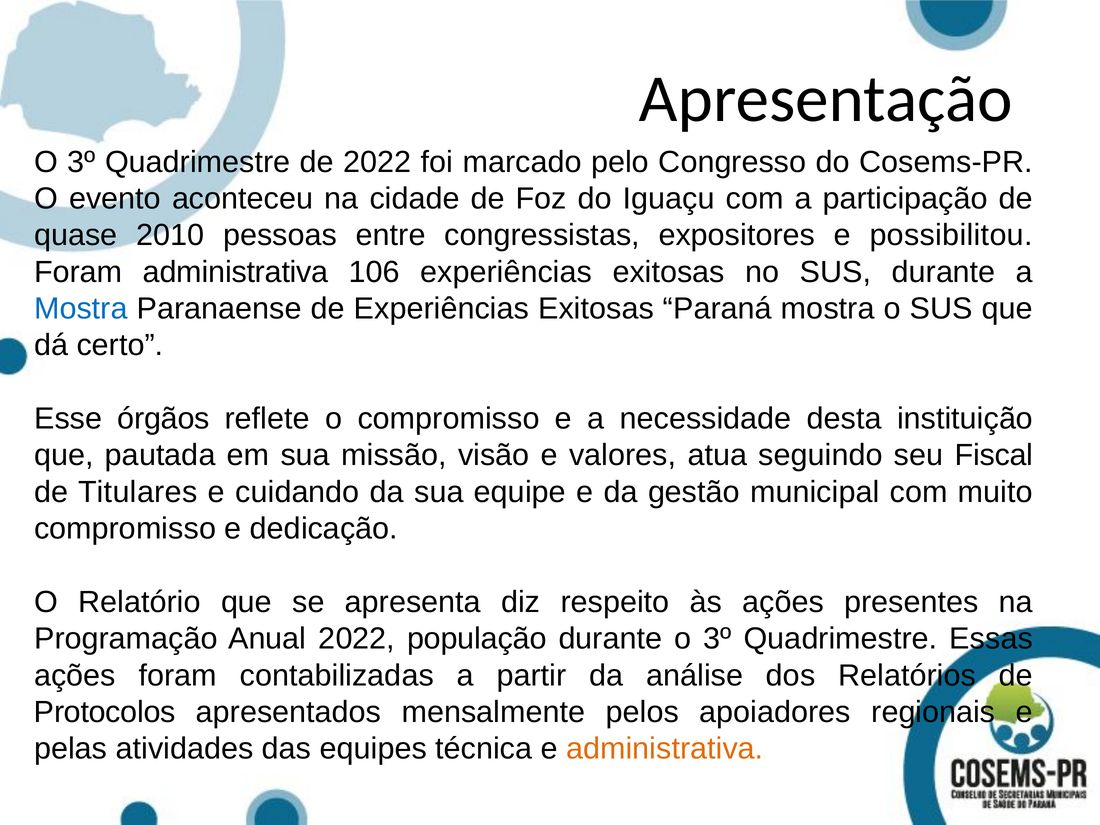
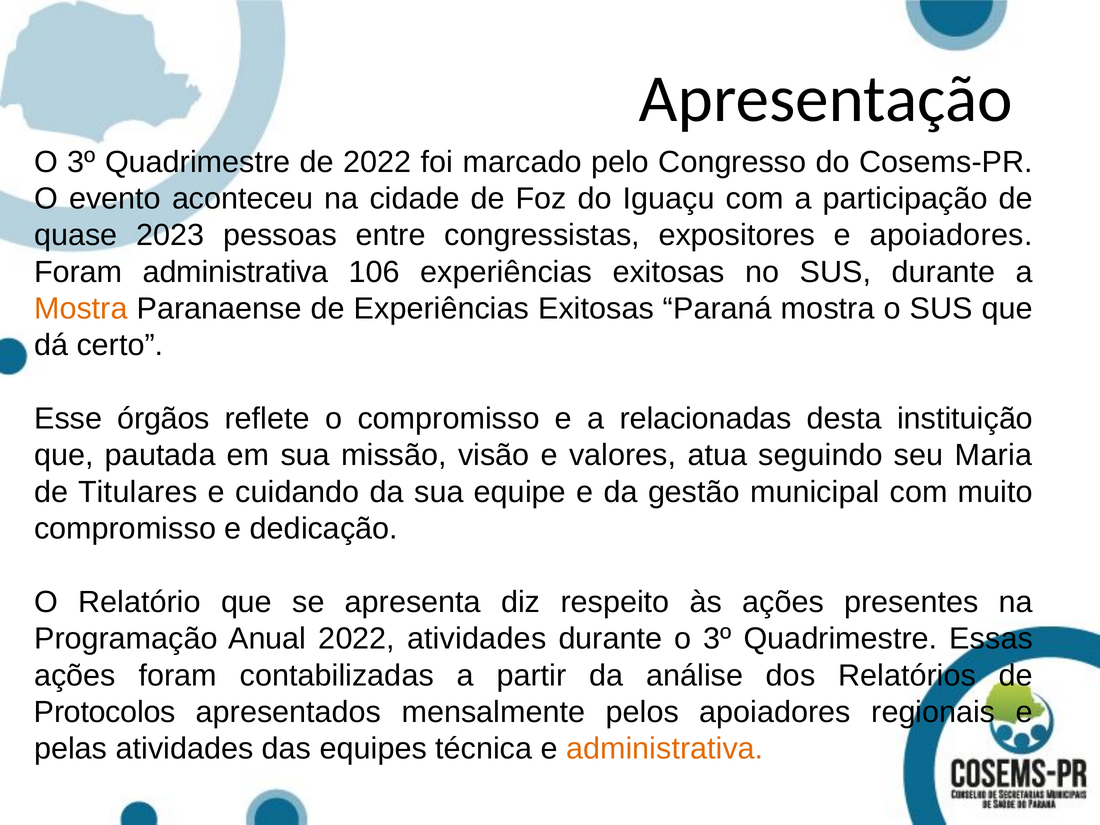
2010: 2010 -> 2023 (170, 235)
e possibilitou: possibilitou -> apoiadores (951, 235)
Mostra colour: blue -> orange (81, 309)
necessidade: necessidade -> relacionadas (706, 419)
Fiscal: Fiscal -> Maria (994, 455)
2022 população: população -> atividades (477, 639)
